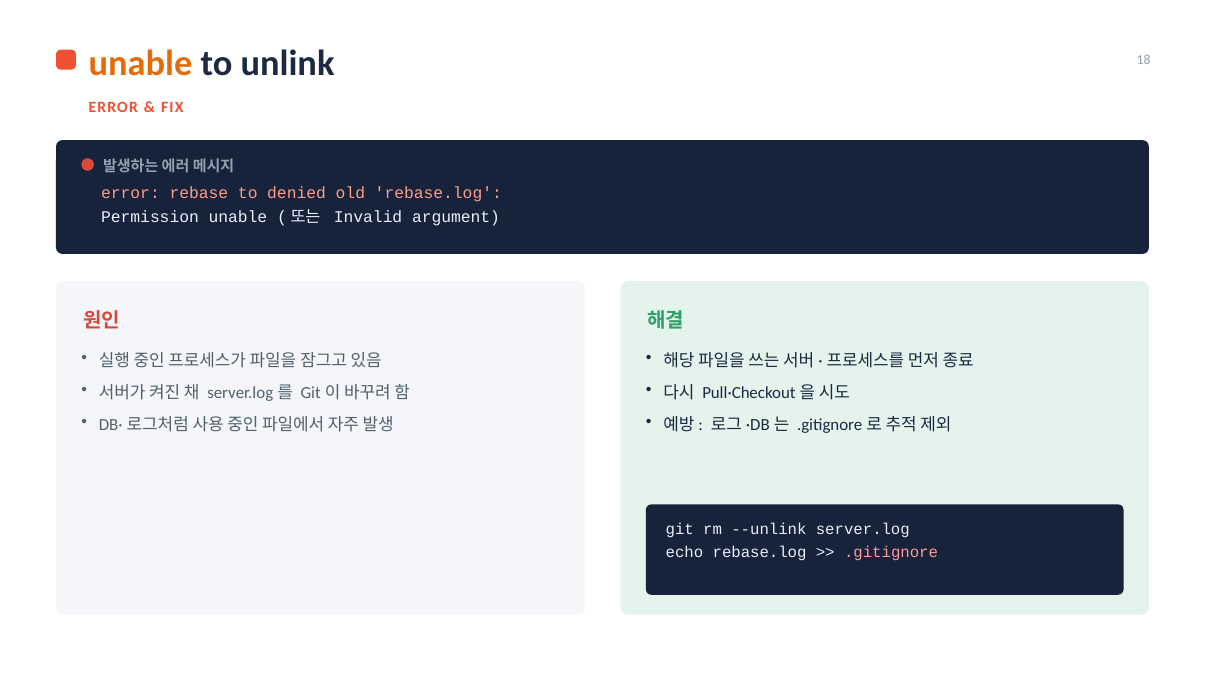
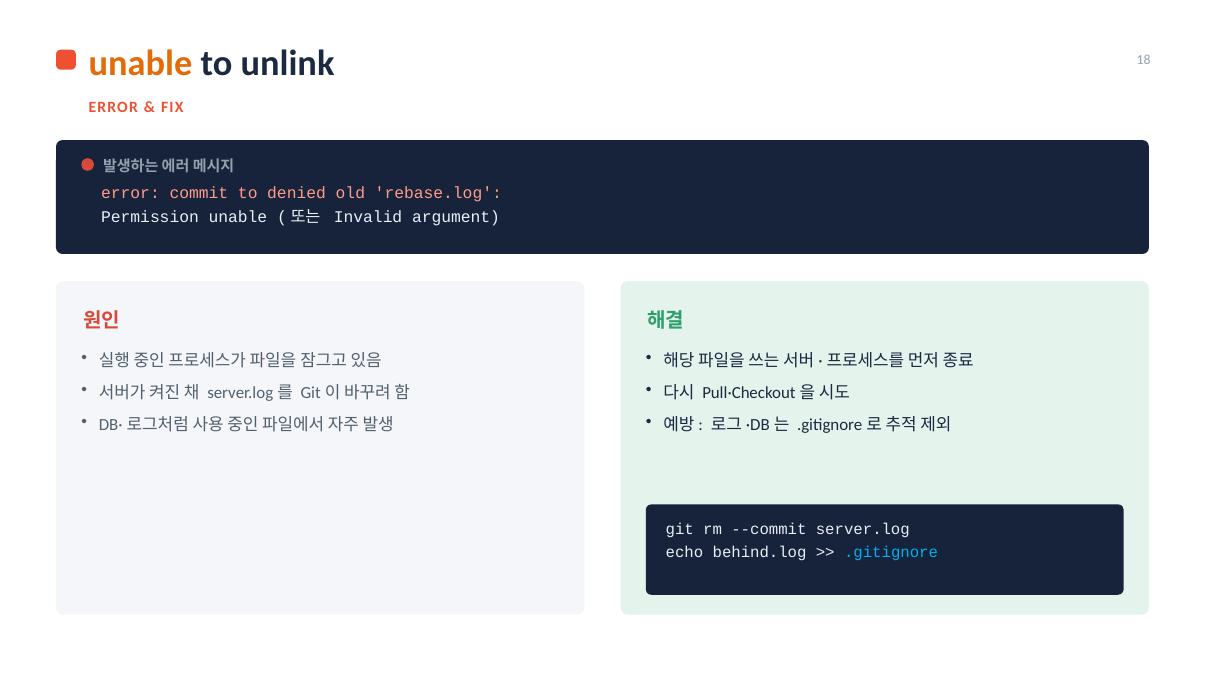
rebase: rebase -> commit (199, 194)
--unlink: --unlink -> --commit (769, 529)
echo rebase.log: rebase.log -> behind.log (760, 552)
.gitignore colour: pink -> light blue (891, 552)
